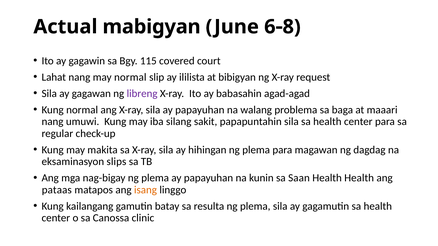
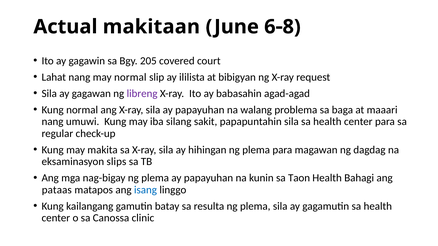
mabigyan: mabigyan -> makitaan (151, 27)
115: 115 -> 205 (148, 61)
Saan: Saan -> Taon (299, 178)
Health Health: Health -> Bahagi (359, 178)
isang colour: orange -> blue (145, 190)
